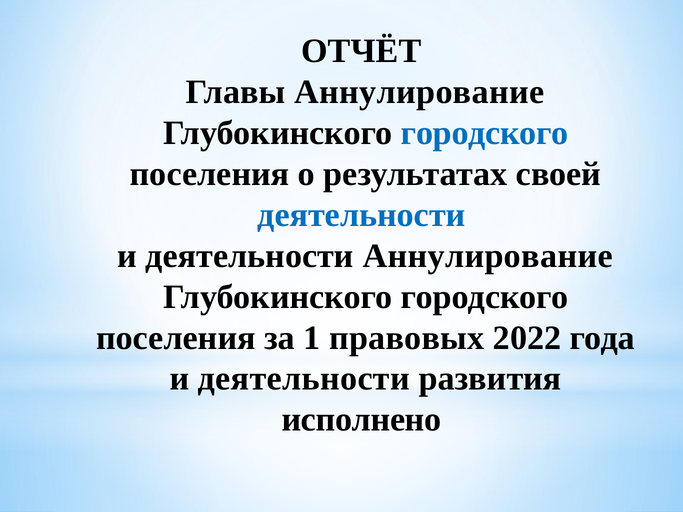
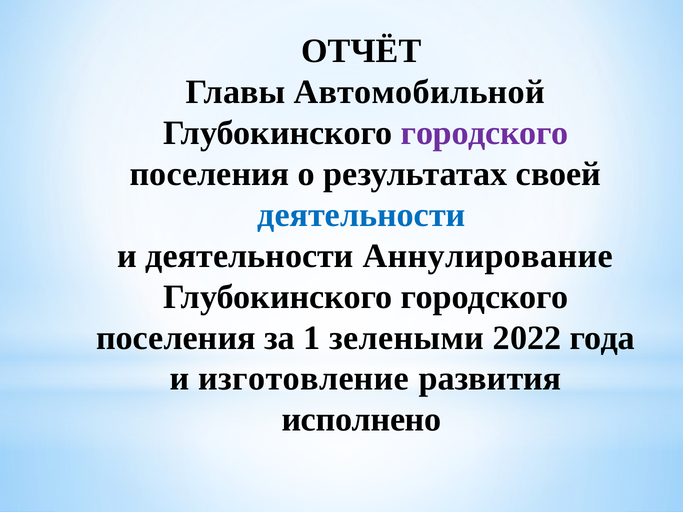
Главы Аннулирование: Аннулирование -> Автомобильной (419, 92)
городского colour: blue -> purple (485, 133)
правовых: правовых -> зелеными (407, 338)
деятельности: деятельности -> изготовление (304, 379)
